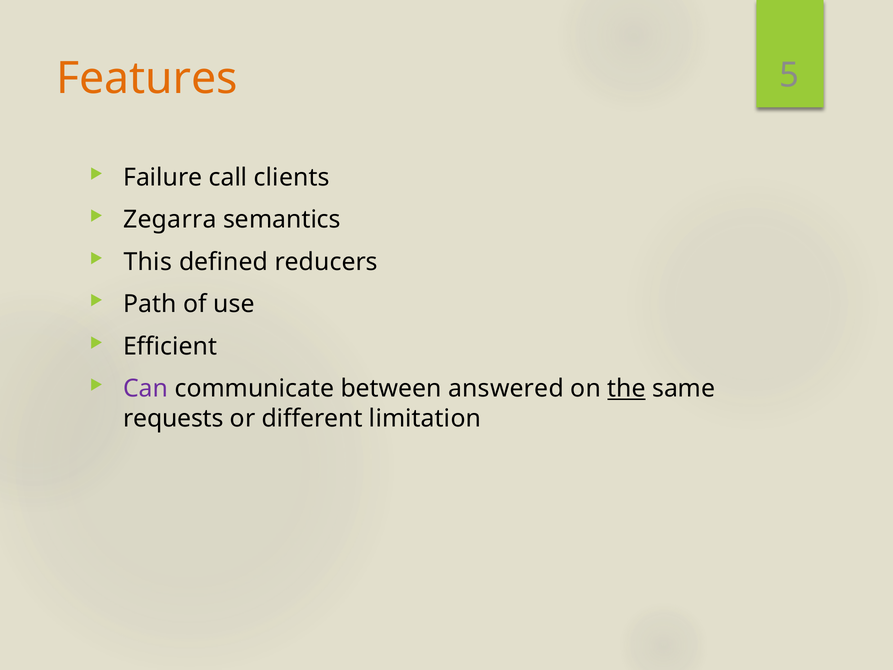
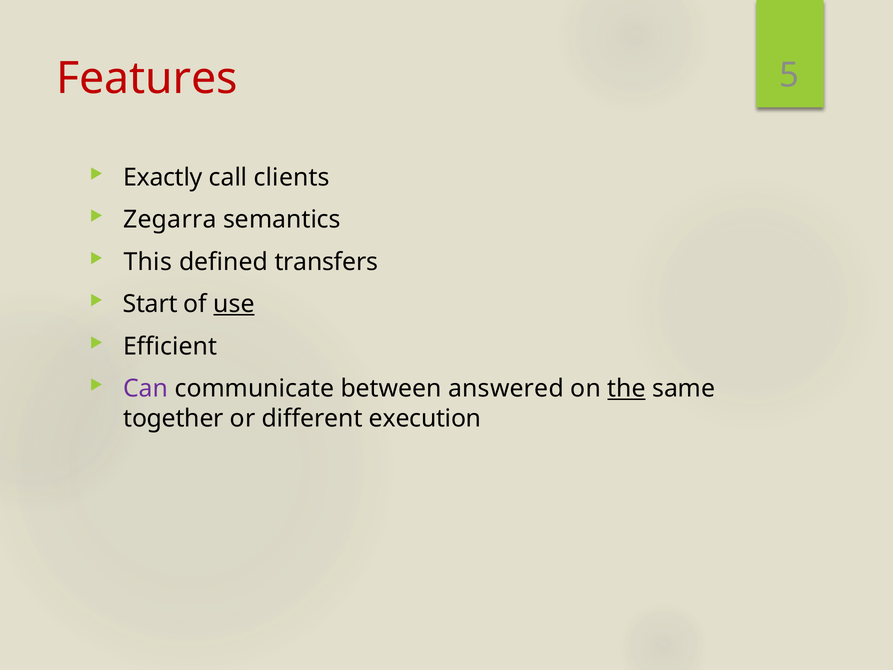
Features colour: orange -> red (147, 79)
Failure: Failure -> Exactly (163, 177)
reducers: reducers -> transfers (326, 262)
Path: Path -> Start (150, 304)
use underline: none -> present (234, 304)
requests: requests -> together (173, 418)
limitation: limitation -> execution (425, 418)
